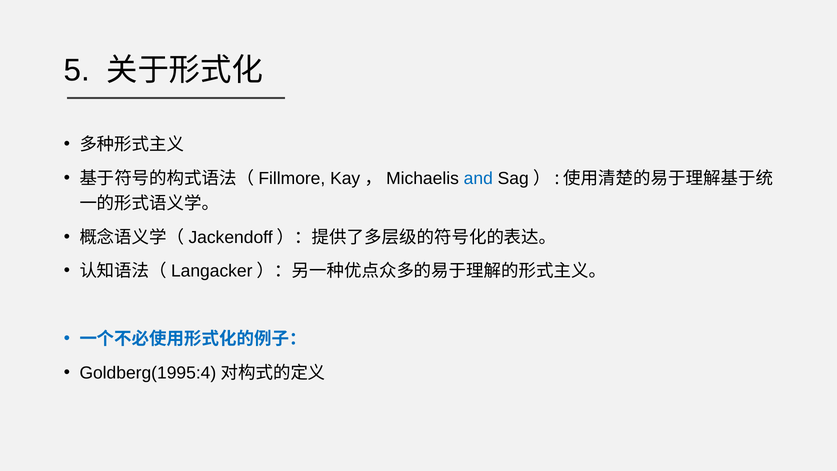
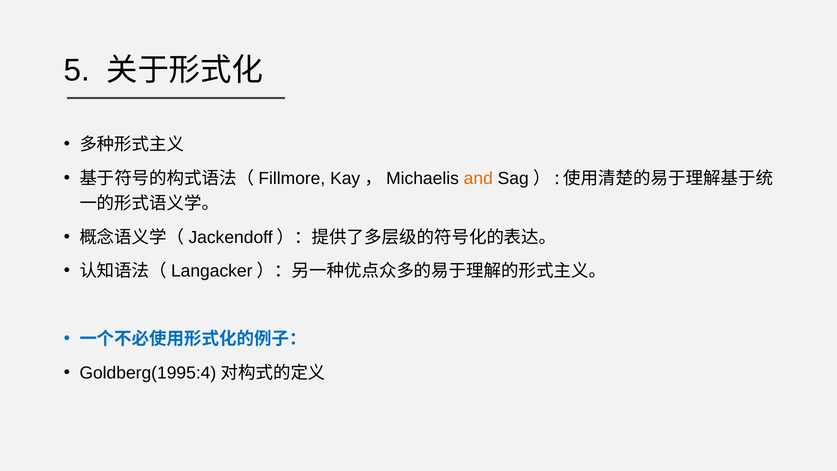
and colour: blue -> orange (478, 178)
